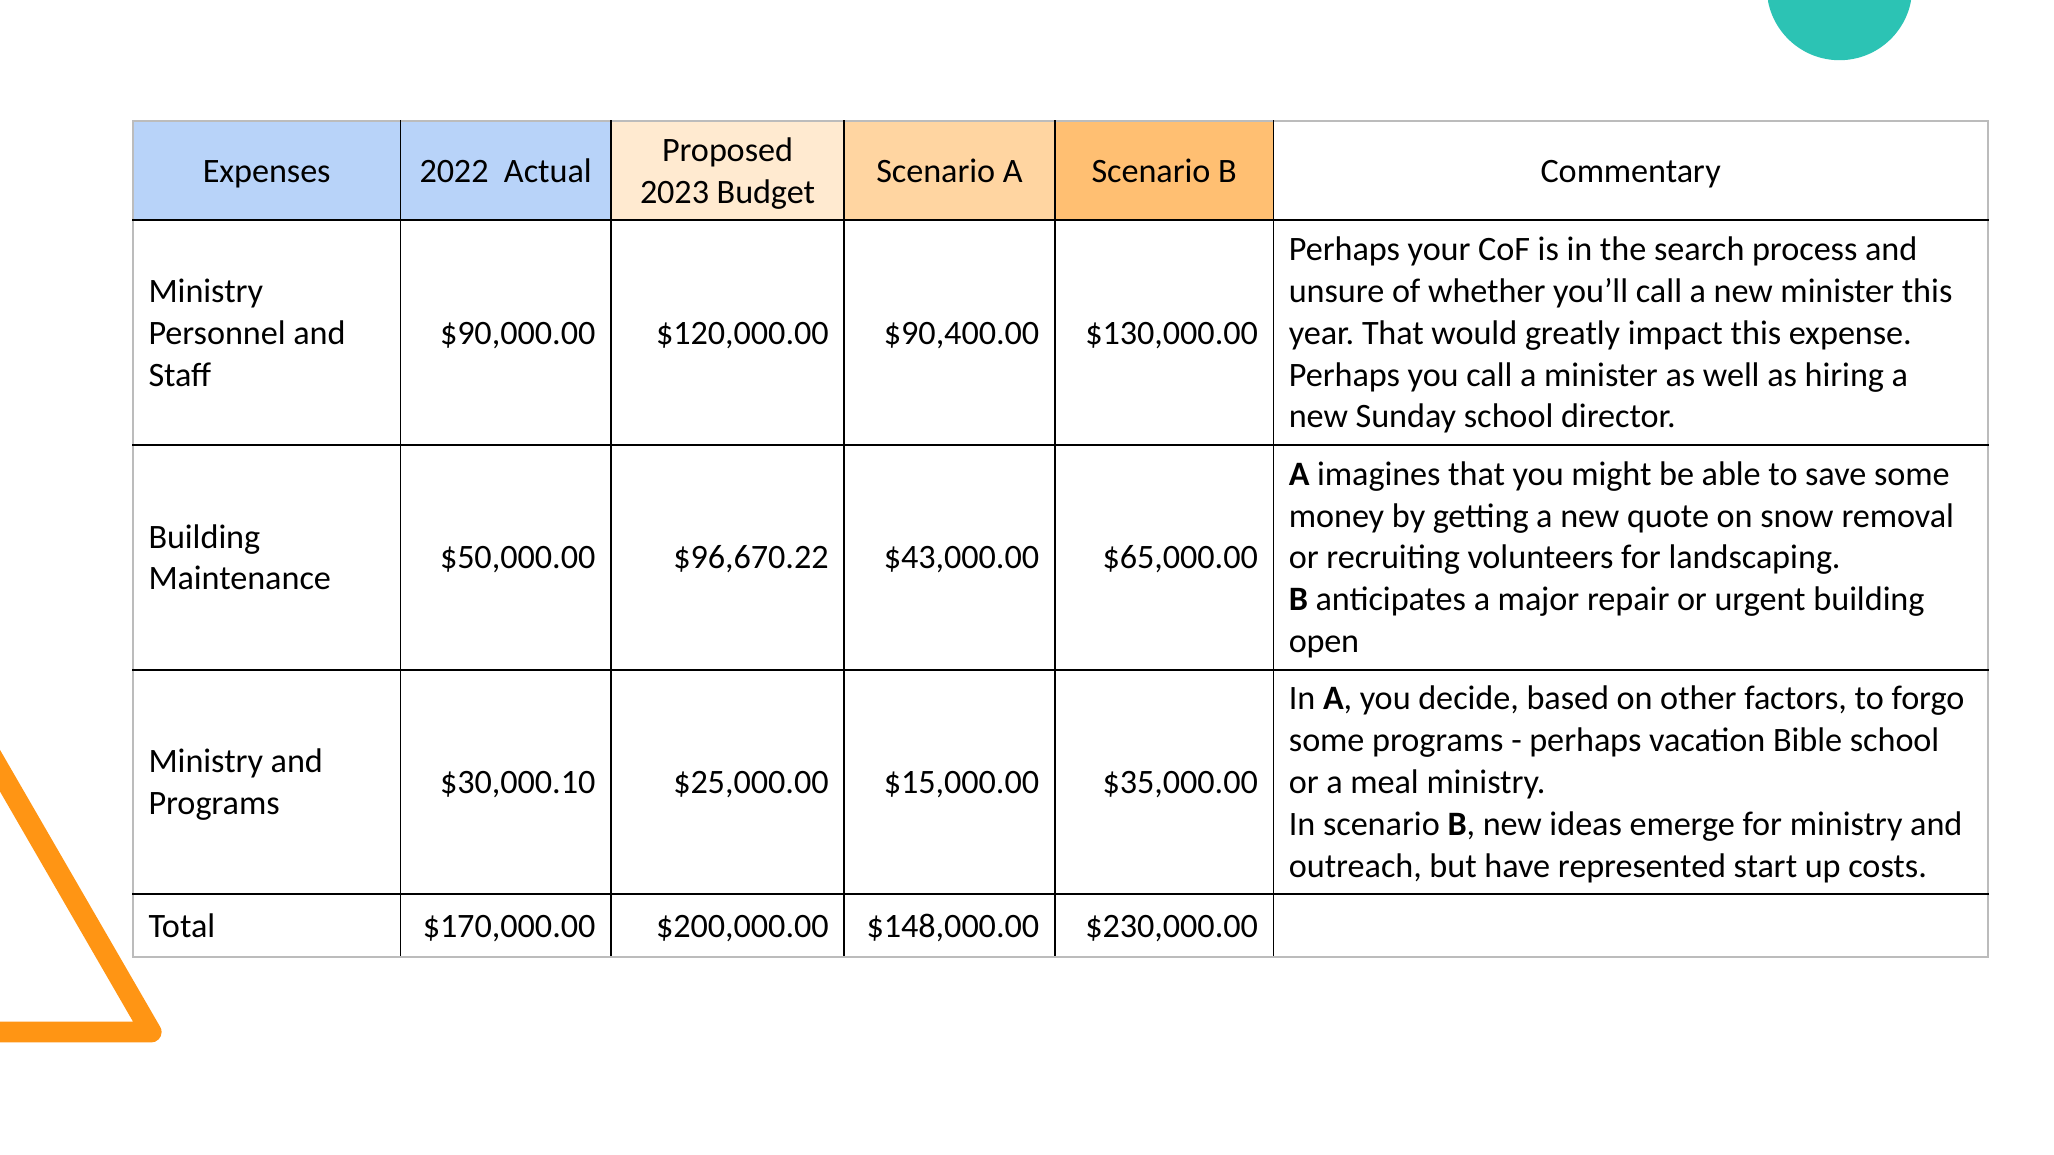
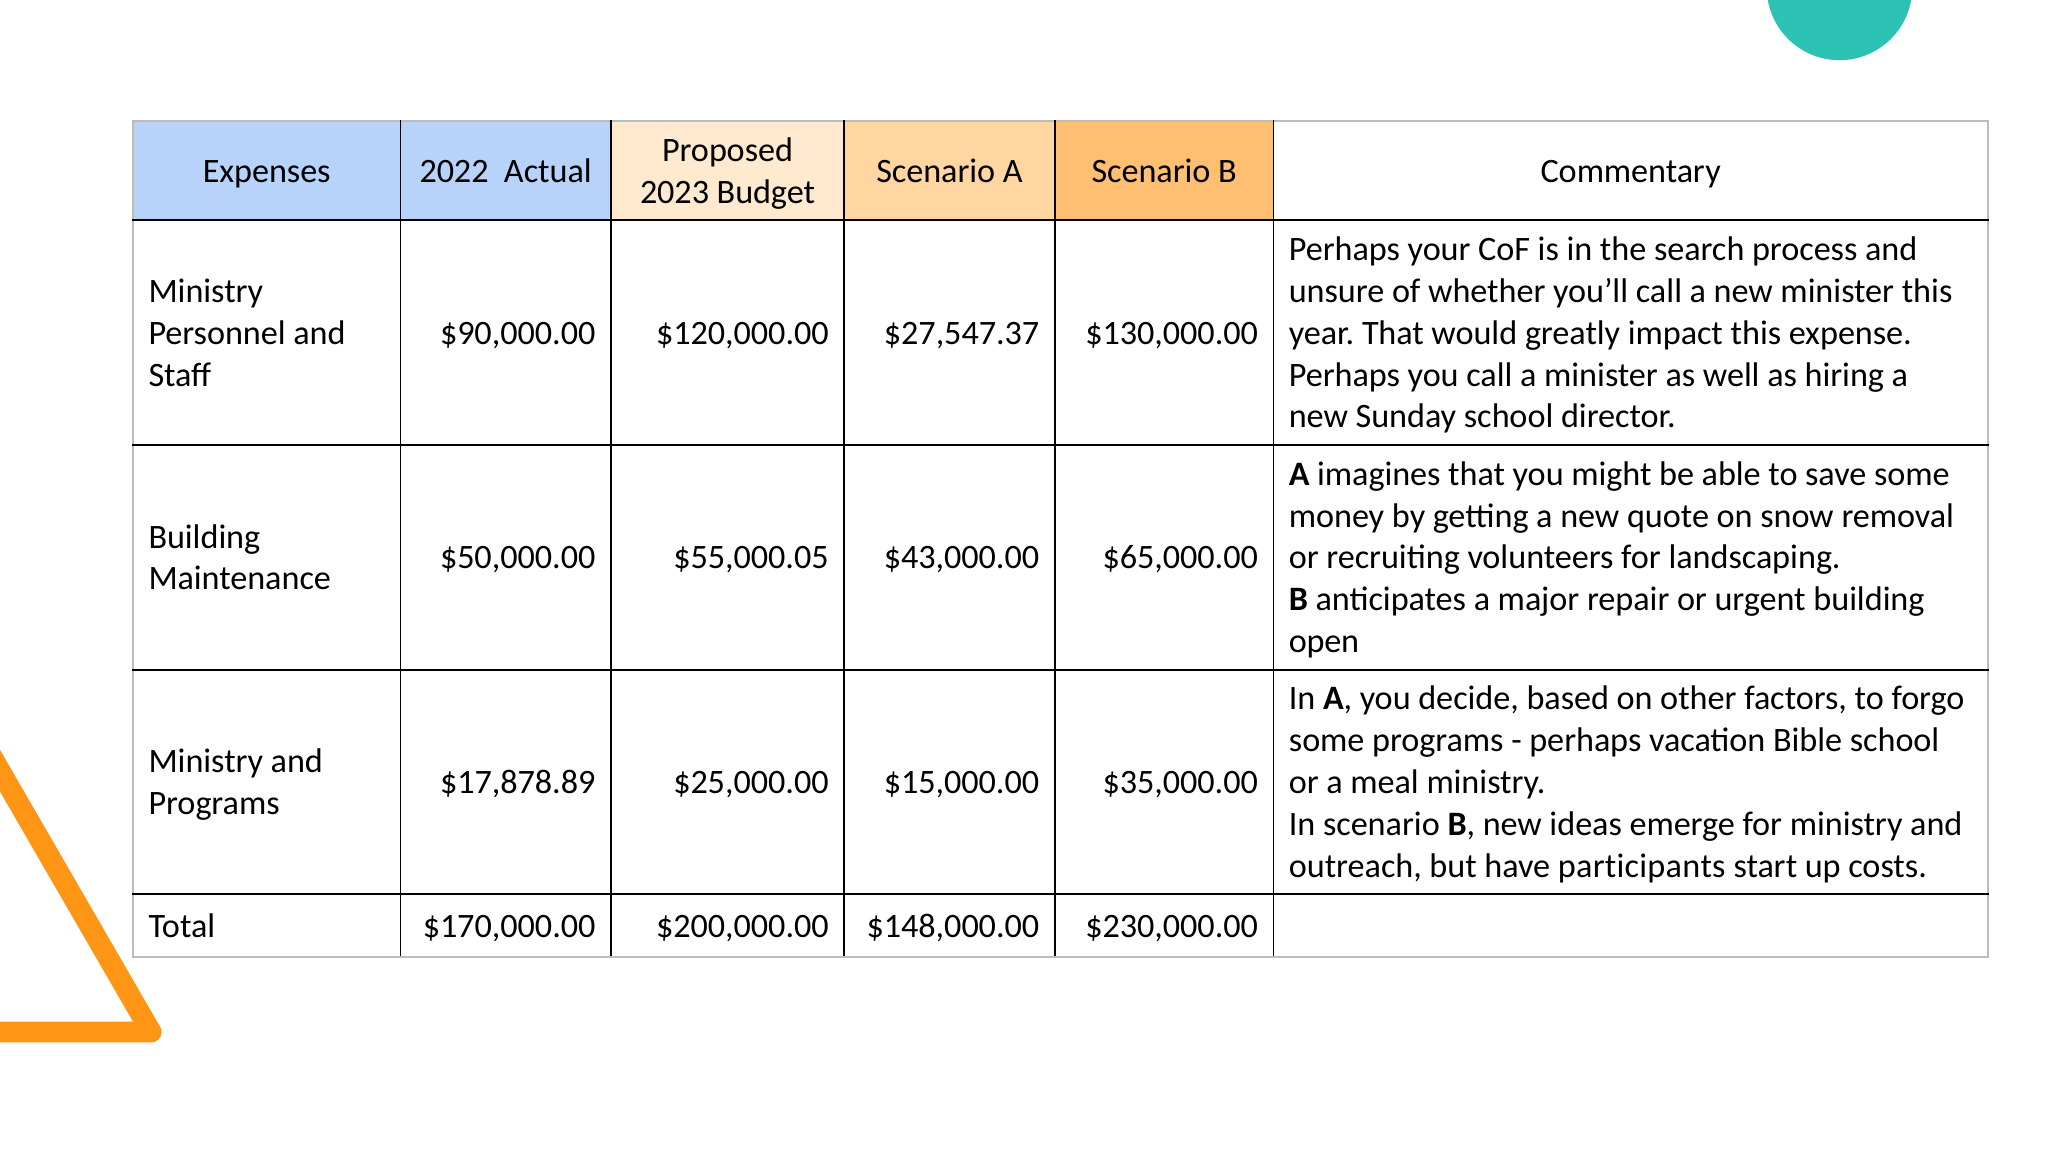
$90,400.00: $90,400.00 -> $27,547.37 (962, 333)
$96,670.22: $96,670.22 -> $55,000.05 (751, 558)
$30,000.10: $30,000.10 -> $17,878.89 (518, 783)
represented: represented -> participants (1642, 866)
